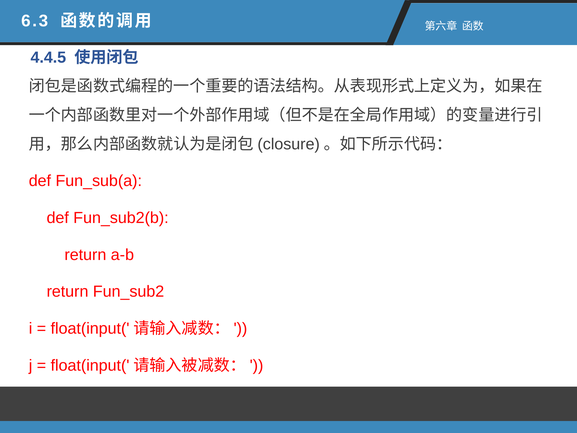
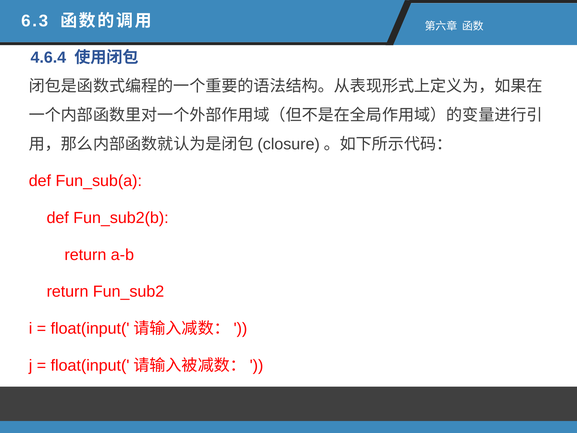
4.4.5: 4.4.5 -> 4.6.4 (48, 58)
